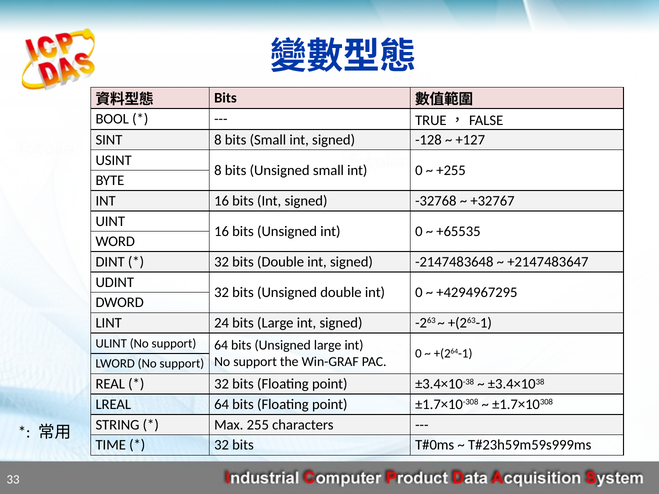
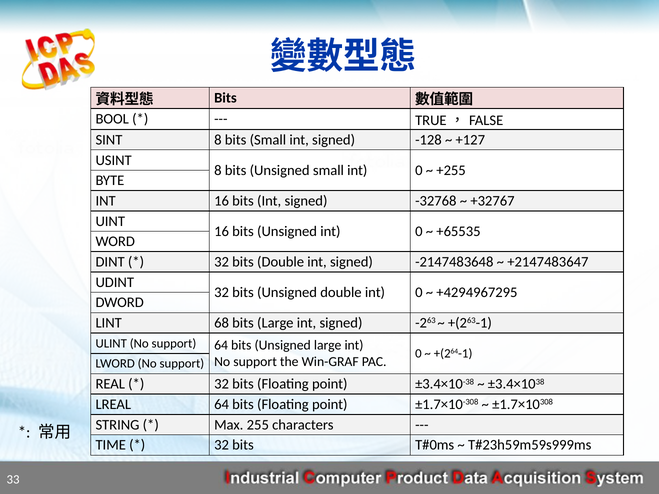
24: 24 -> 68 (222, 323)
